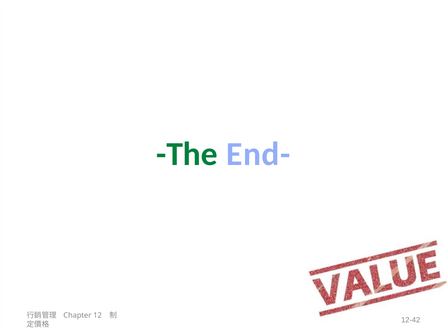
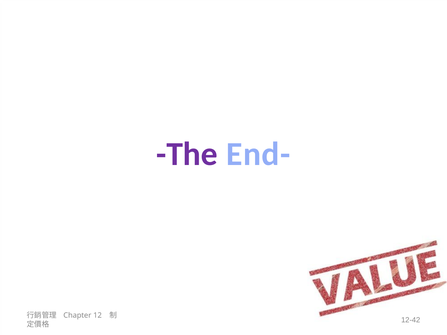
The colour: green -> purple (187, 154)
